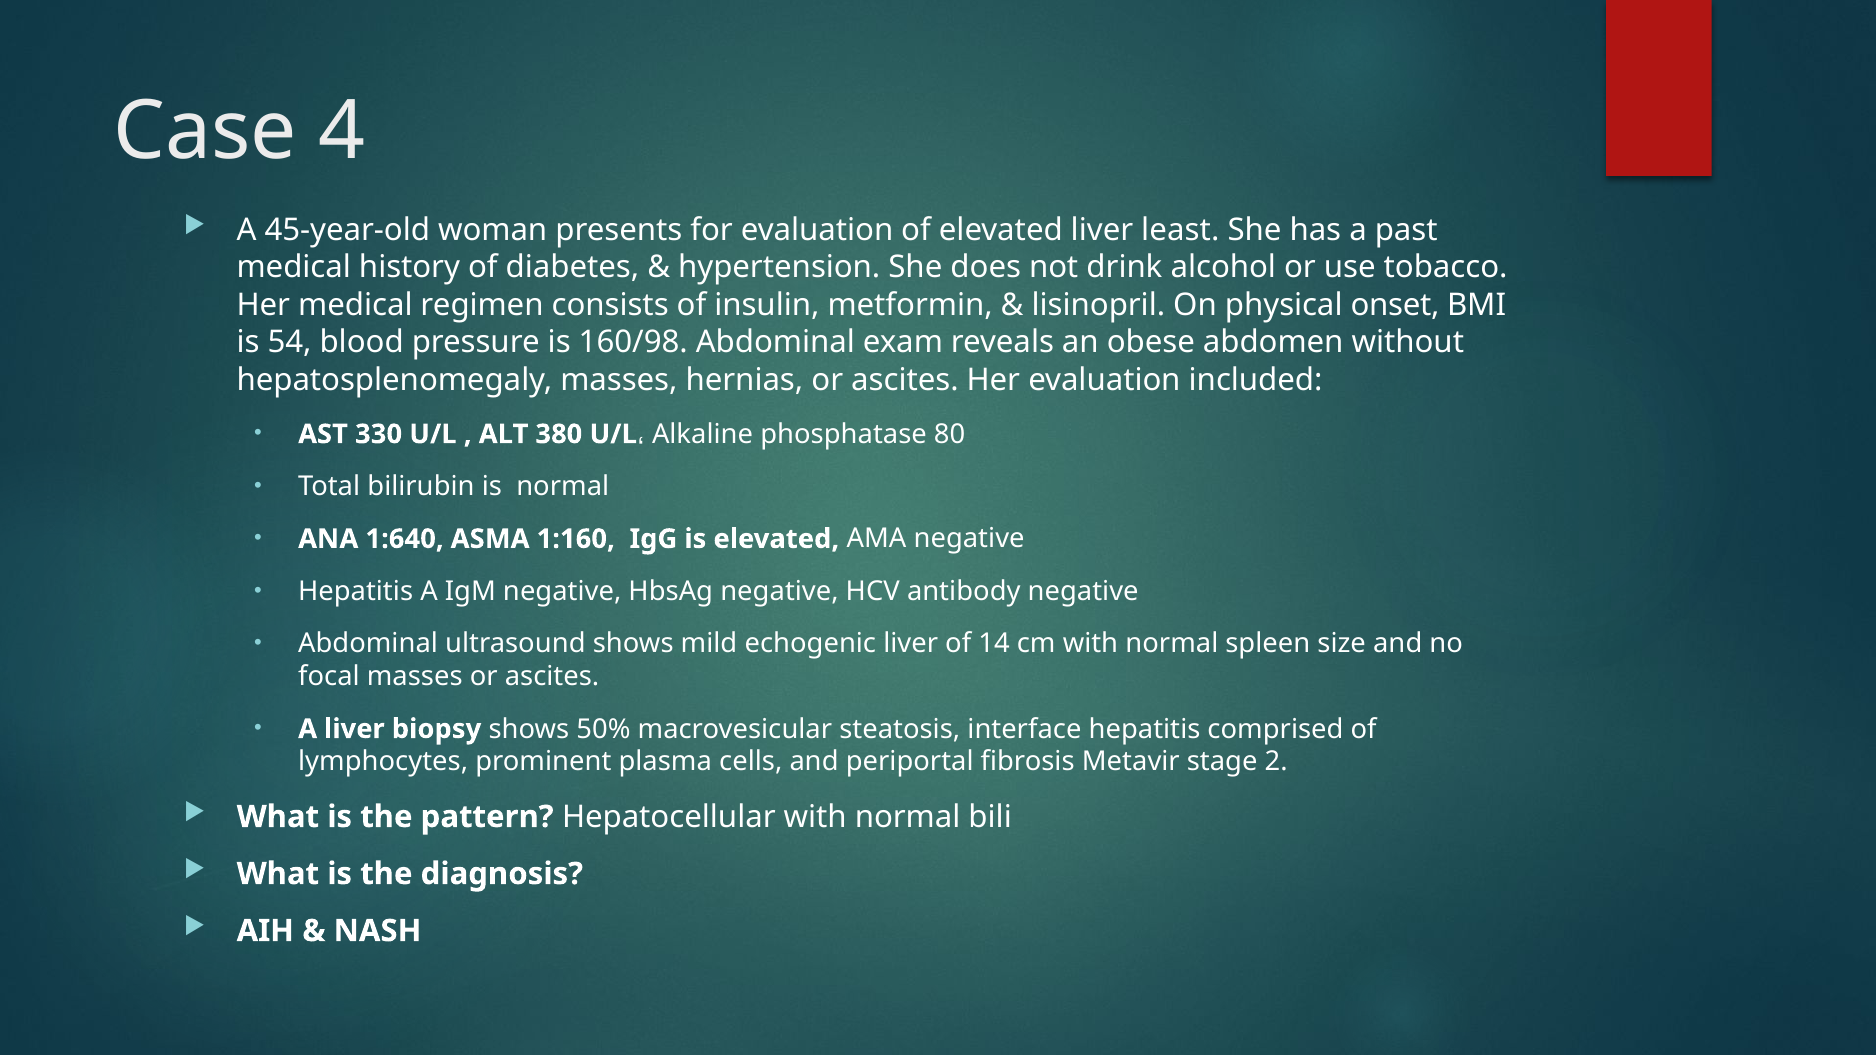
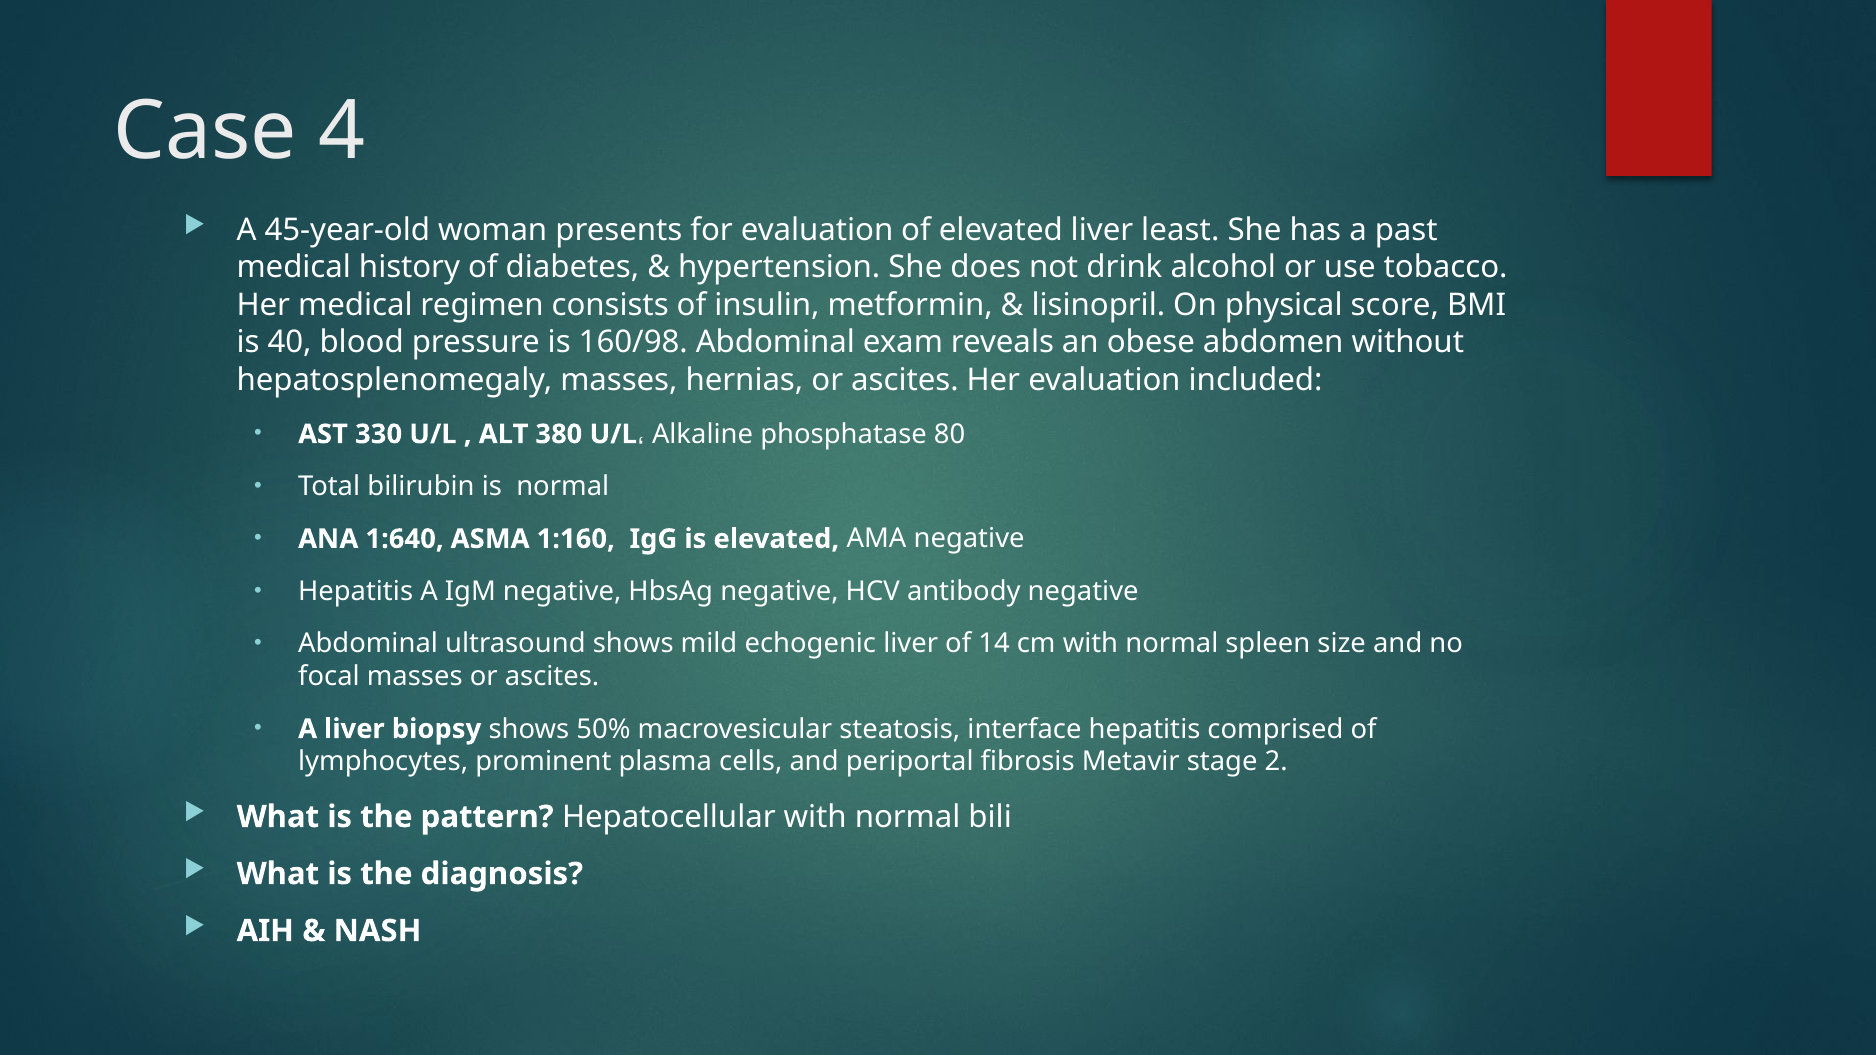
onset: onset -> score (1395, 305)
54: 54 -> 40 (290, 342)
